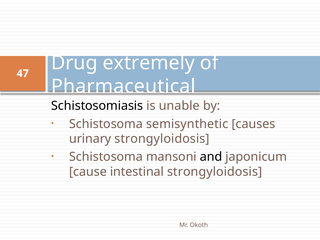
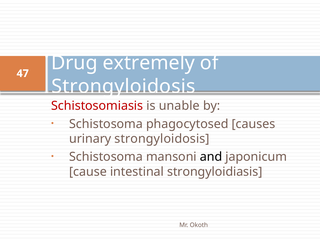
Pharmaceutical: Pharmaceutical -> Strongyloidosis (123, 86)
Schistosomiasis colour: black -> red (97, 106)
semisynthetic: semisynthetic -> phagocytosed (187, 124)
intestinal strongyloidosis: strongyloidosis -> strongyloidiasis (215, 172)
